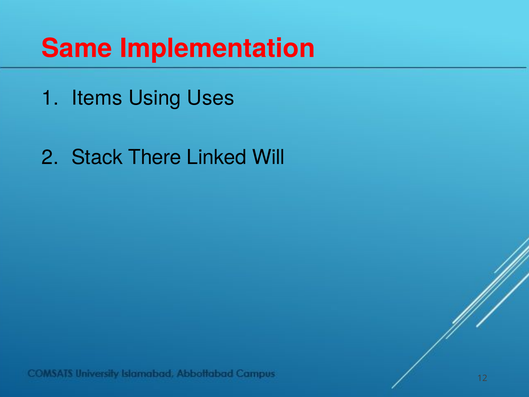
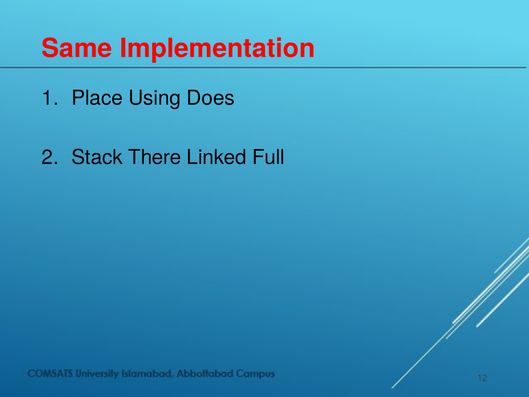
Items: Items -> Place (97, 98)
Uses: Uses -> Does (211, 98)
Will: Will -> Full (268, 157)
